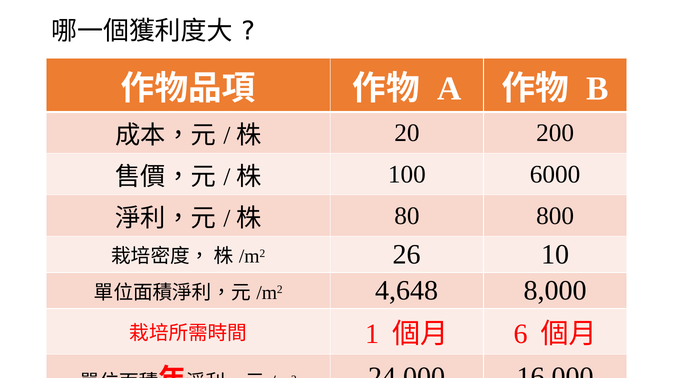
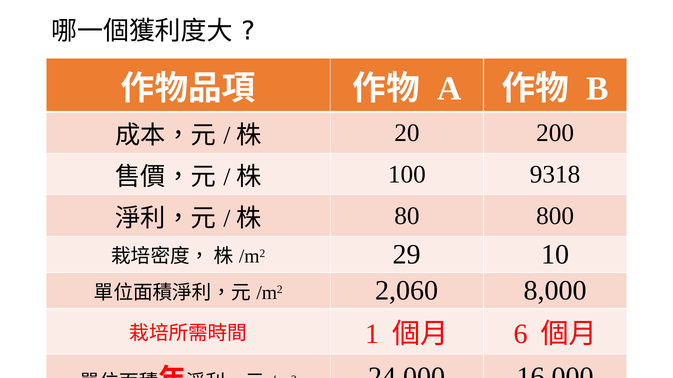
6000: 6000 -> 9318 (555, 175)
26: 26 -> 29 (407, 255)
4,648: 4,648 -> 2,060 (407, 291)
